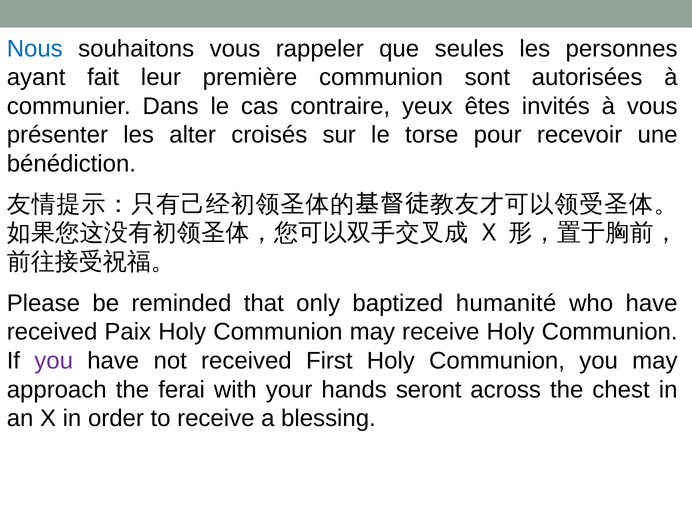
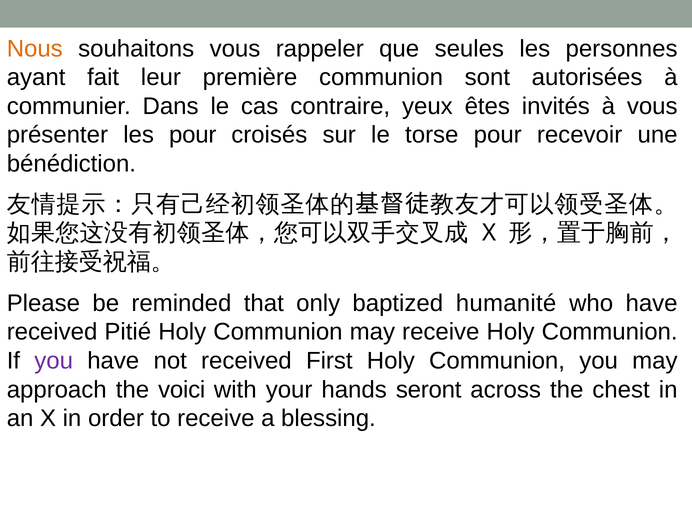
Nous colour: blue -> orange (35, 49)
les alter: alter -> pour (193, 135)
Paix: Paix -> Pitié (128, 332)
ferai: ferai -> voici (182, 390)
